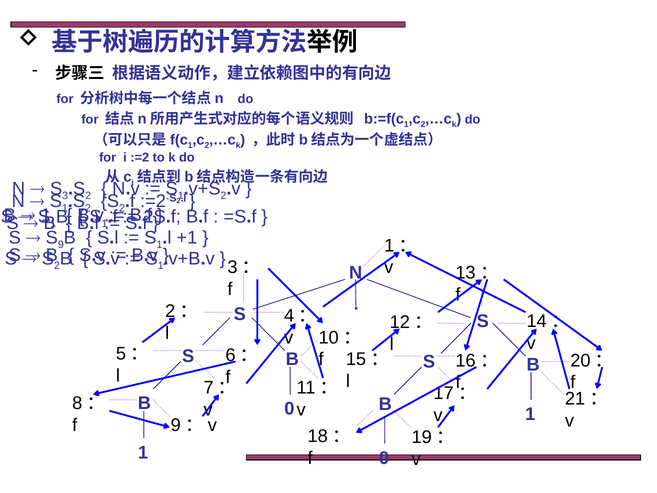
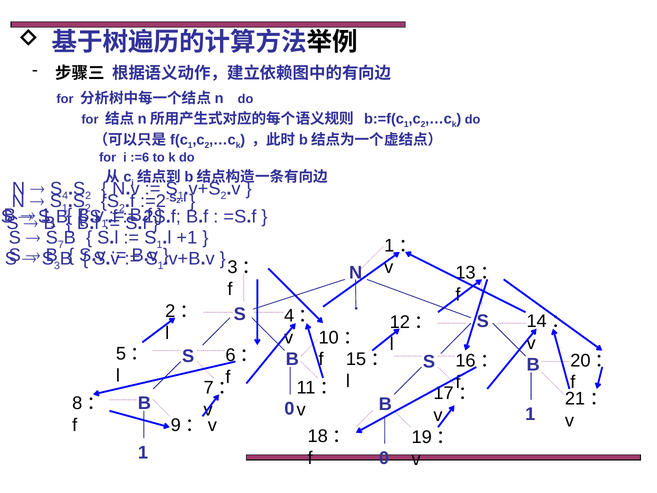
:=2: :=2 -> :=6 (140, 158)
3: 3 -> 4 (65, 196)
9: 9 -> 7 (61, 244)
2: 2 -> 3 (57, 266)
